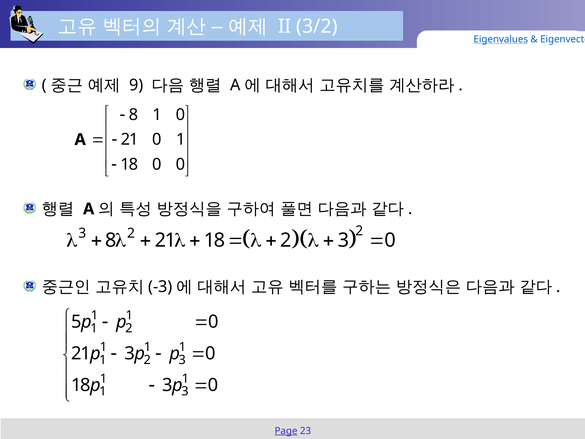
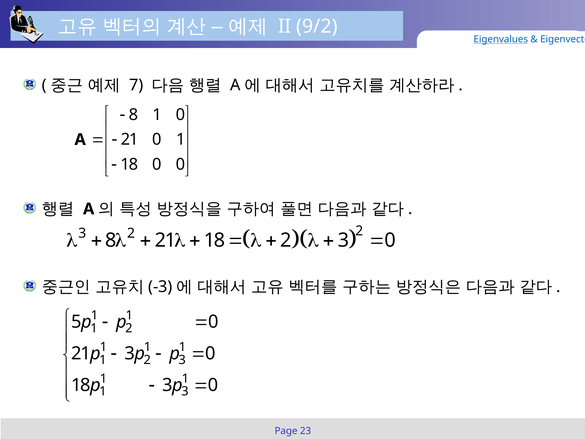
3/2: 3/2 -> 9/2 (317, 26)
9: 9 -> 7 (136, 85)
Page underline: present -> none (286, 431)
